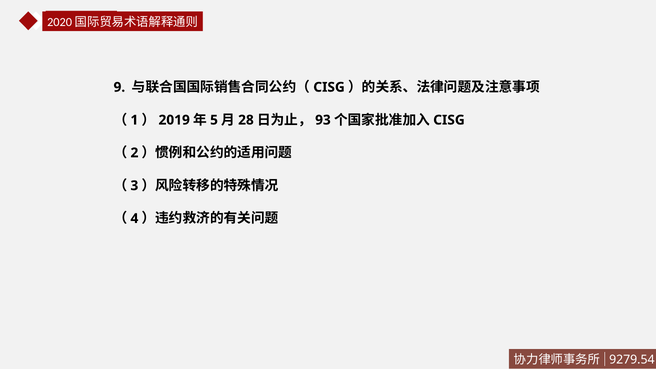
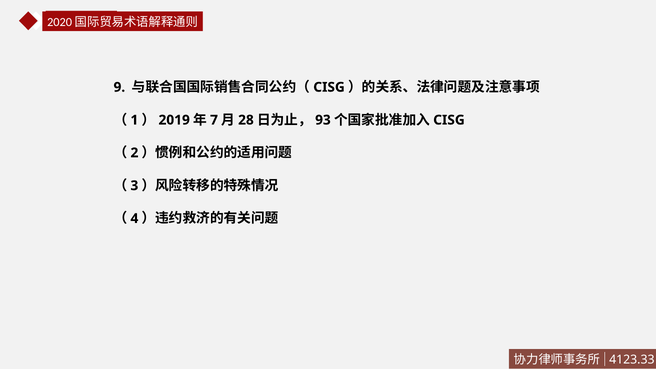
5: 5 -> 7 (214, 120)
9279.54: 9279.54 -> 4123.33 (632, 360)
